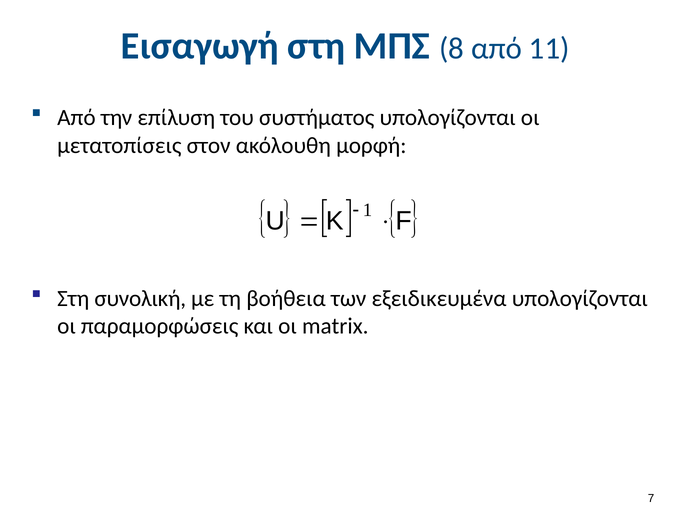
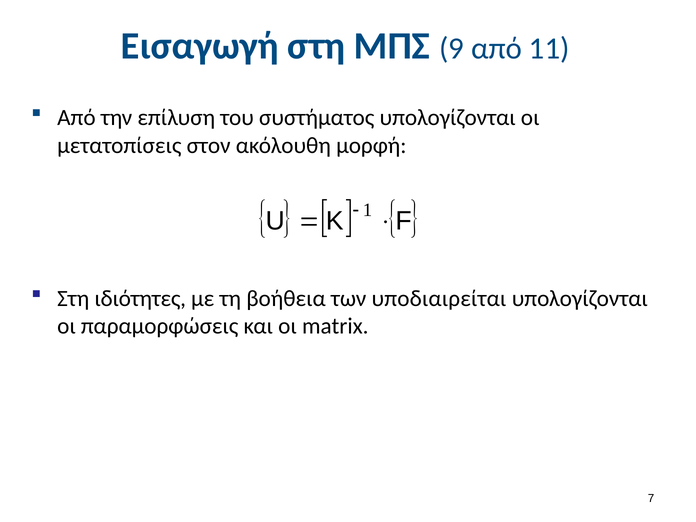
8: 8 -> 9 (452, 49)
συνολική: συνολική -> ιδιότητες (140, 298)
εξειδικευμένα: εξειδικευμένα -> υποδιαιρείται (439, 298)
